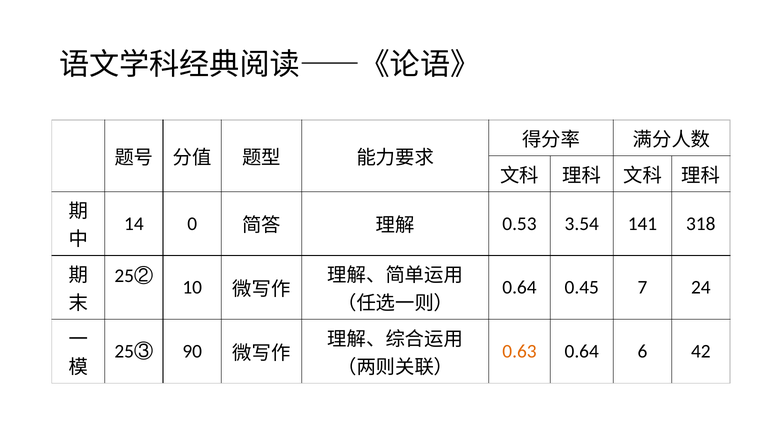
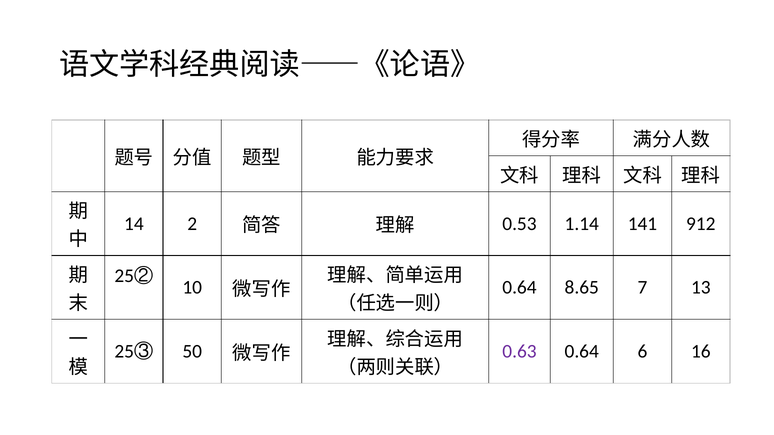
0: 0 -> 2 (192, 224)
3.54: 3.54 -> 1.14 (582, 224)
318: 318 -> 912 (701, 224)
0.45: 0.45 -> 8.65 (582, 288)
24: 24 -> 13 (701, 288)
90: 90 -> 50 (192, 352)
0.63 colour: orange -> purple (519, 352)
42: 42 -> 16 (701, 352)
